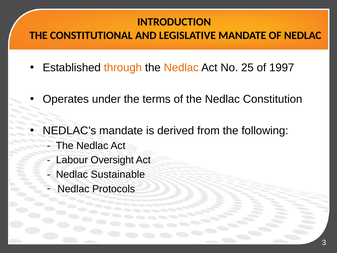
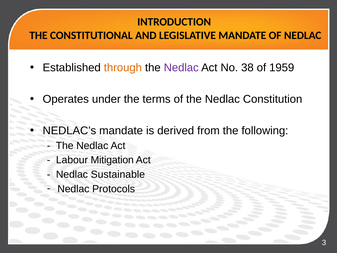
Nedlac colour: orange -> purple (181, 68)
25: 25 -> 38 (247, 68)
1997: 1997 -> 1959 (282, 68)
Oversight: Oversight -> Mitigation (112, 160)
